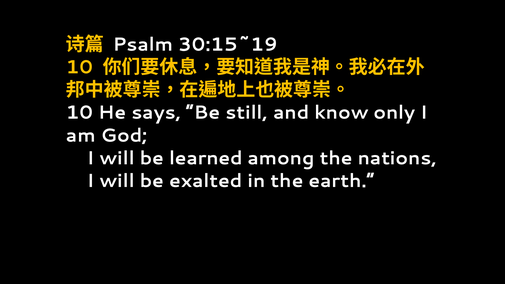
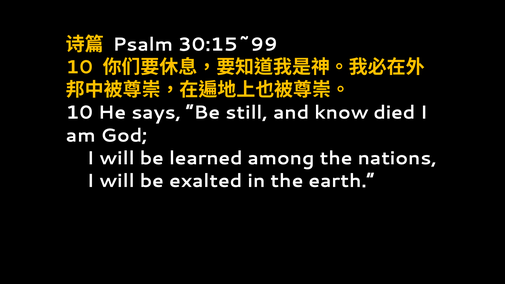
30:15~19: 30:15~19 -> 30:15~99 (228, 45)
only: only -> died (394, 113)
